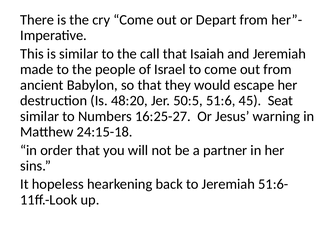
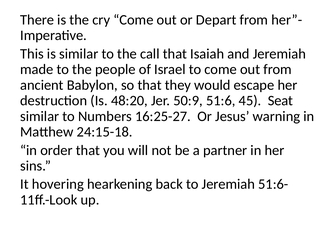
50:5: 50:5 -> 50:9 (188, 101)
hopeless: hopeless -> hovering (58, 184)
